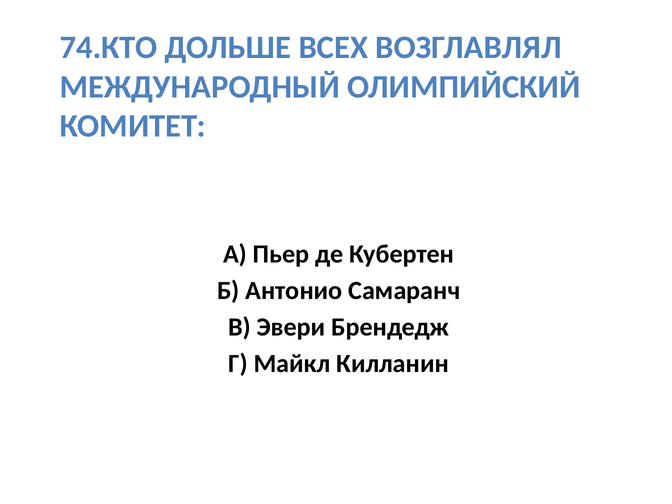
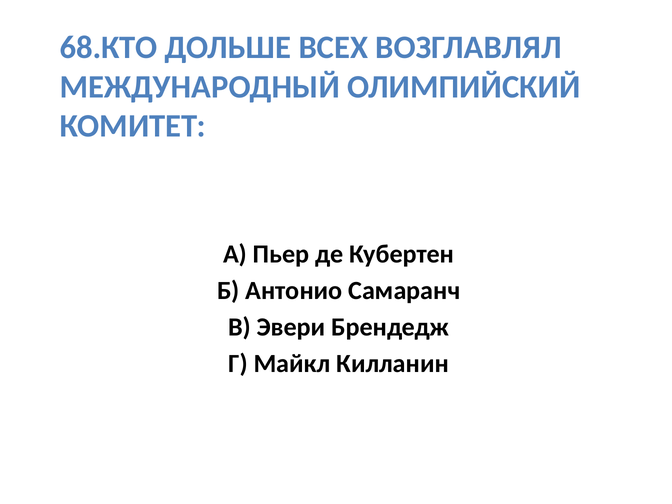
74.КТО: 74.КТО -> 68.КТО (109, 48)
